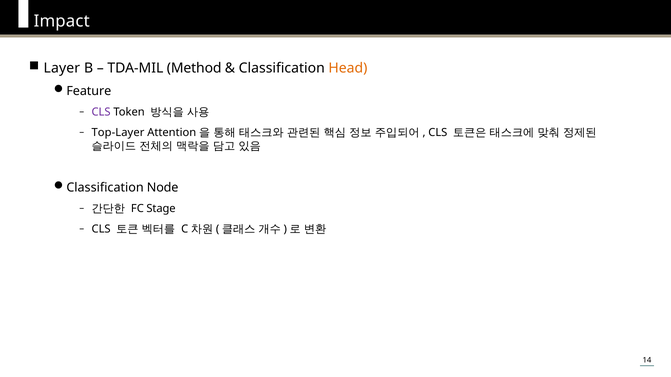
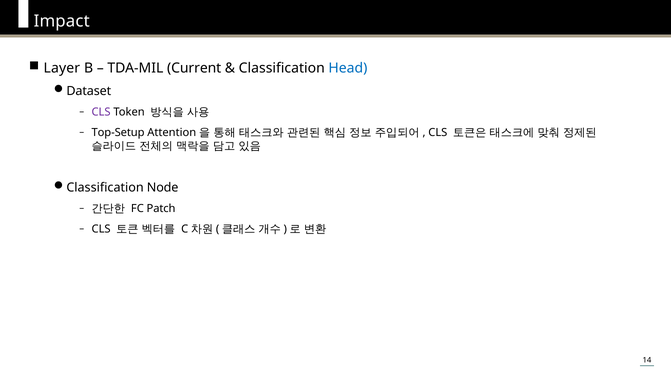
Method: Method -> Current (194, 68)
Head colour: orange -> blue (348, 68)
Feature: Feature -> Dataset (89, 91)
Top-Layer: Top-Layer -> Top-Setup (118, 133)
Stage: Stage -> Patch (161, 209)
